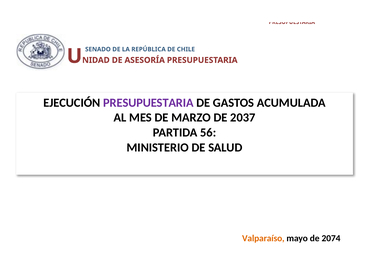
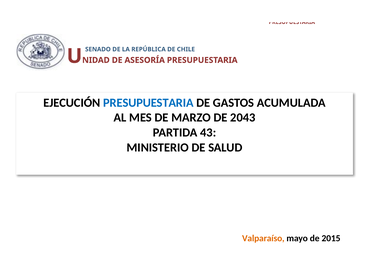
PRESUPUESTARIA colour: purple -> blue (148, 103)
2037: 2037 -> 2043 (243, 118)
56: 56 -> 43 (208, 133)
2074: 2074 -> 2015 (331, 238)
